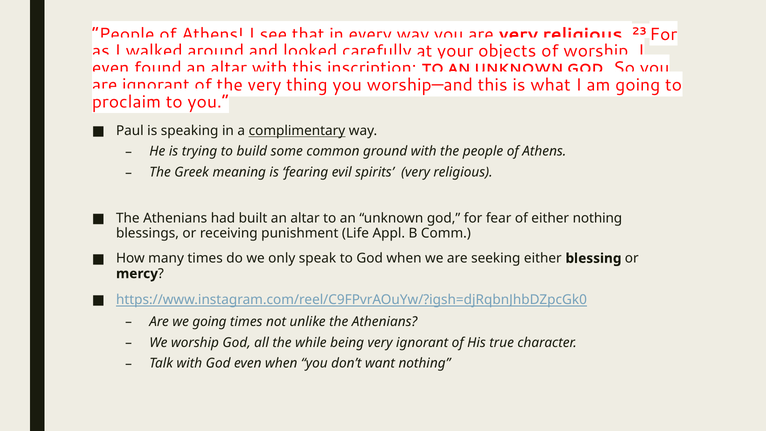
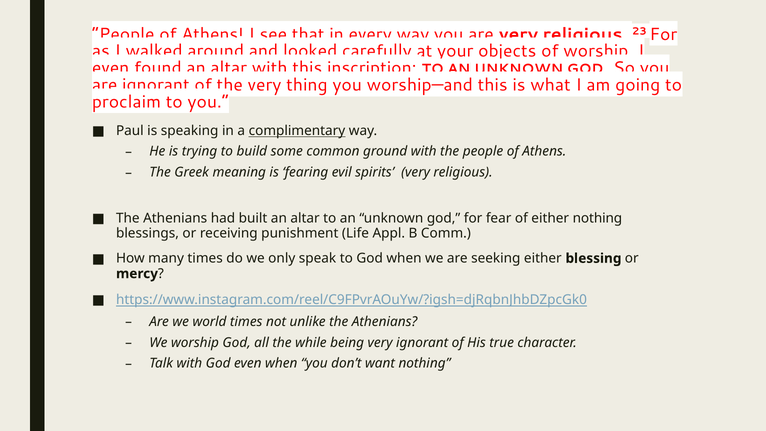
we going: going -> world (209, 322)
